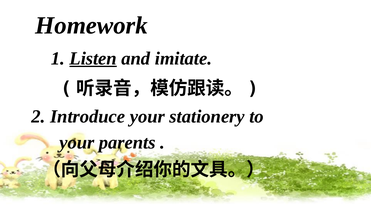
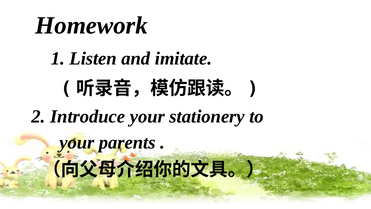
Listen underline: present -> none (93, 58)
